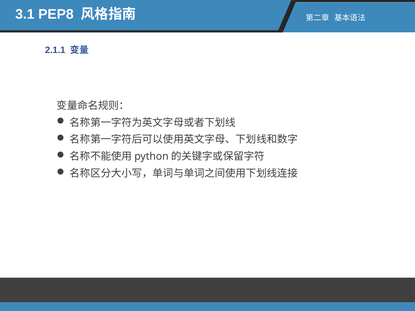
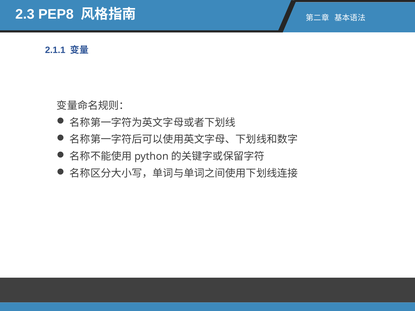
3.1: 3.1 -> 2.3 (25, 14)
